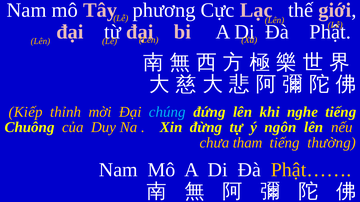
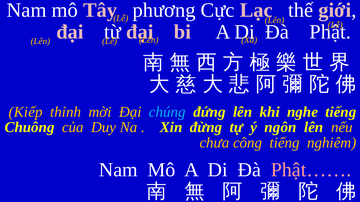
tham: tham -> công (248, 143)
thường: thường -> nghiêm (332, 143)
Phật…… colour: yellow -> pink (311, 170)
